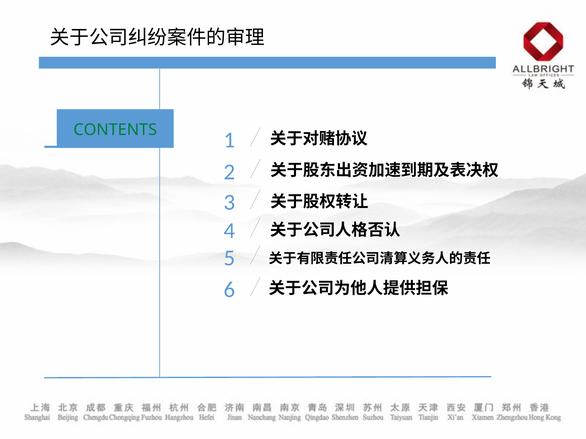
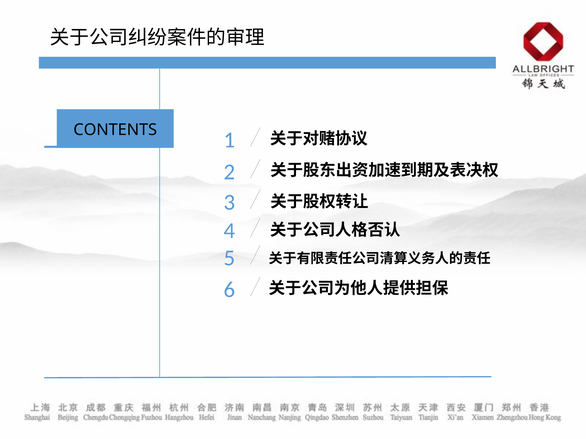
CONTENTS colour: green -> black (115, 130)
